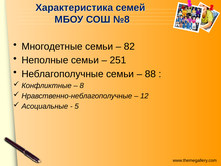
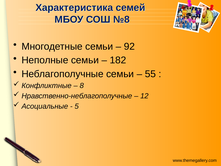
82: 82 -> 92 (129, 46)
251: 251 -> 182 (118, 60)
88: 88 -> 55 (150, 74)
